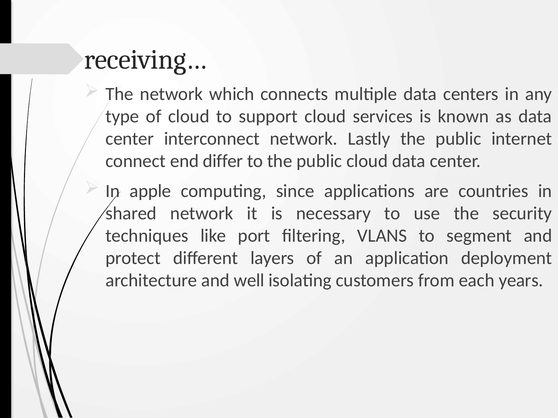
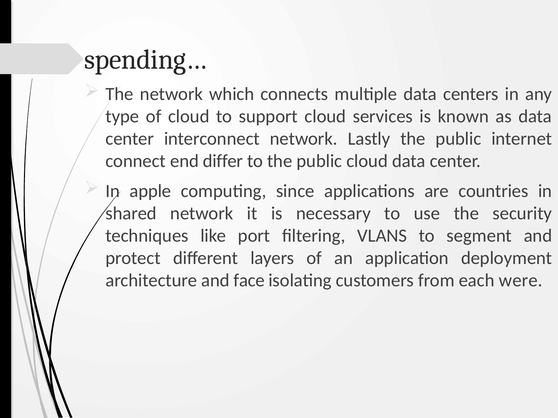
receiving…: receiving… -> spending… (146, 60)
well: well -> face (249, 281)
years: years -> were (521, 281)
